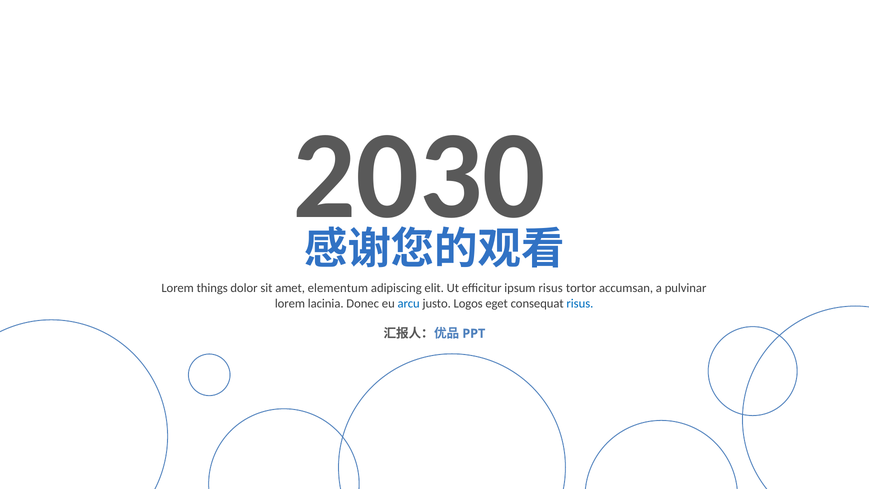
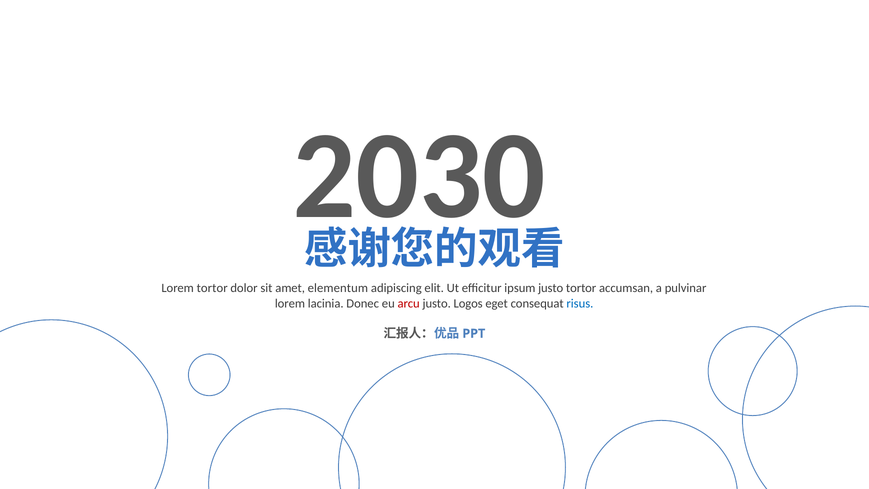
Lorem things: things -> tortor (212, 288)
ipsum risus: risus -> justo (551, 288)
arcu colour: blue -> red (409, 303)
